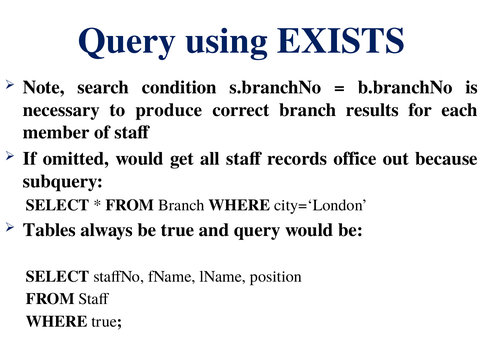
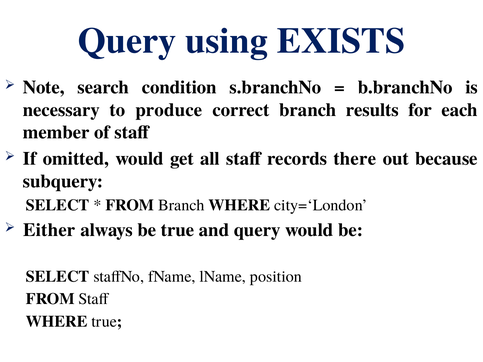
office: office -> there (355, 159)
Tables: Tables -> Either (49, 230)
